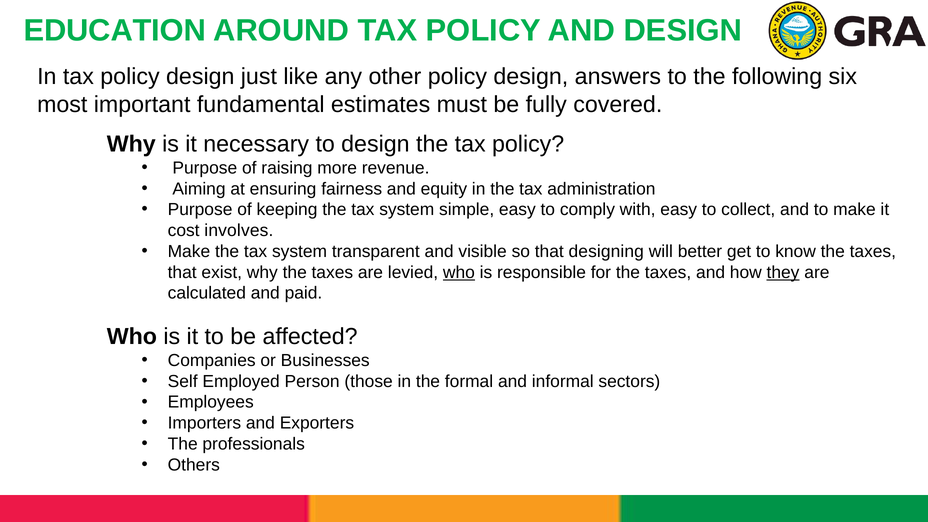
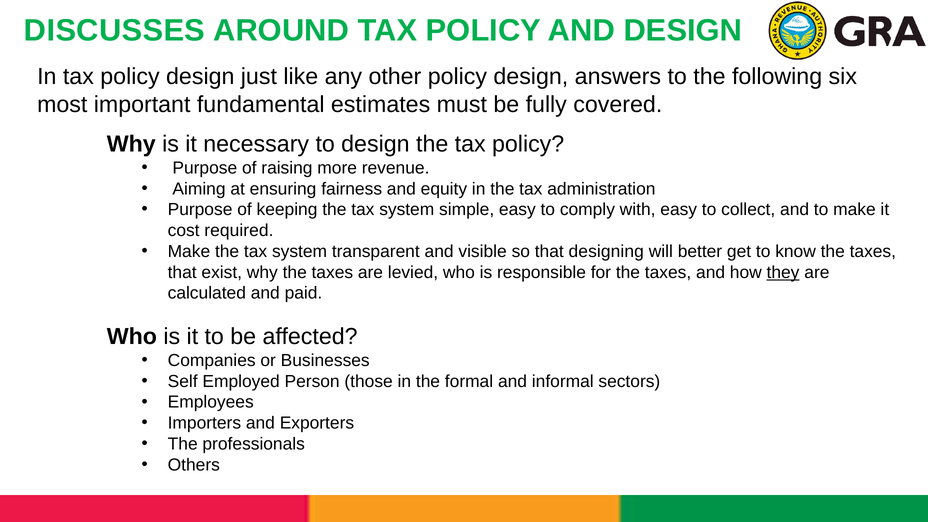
EDUCATION: EDUCATION -> DISCUSSES (115, 30)
involves: involves -> required (239, 231)
who underline: present -> none (459, 272)
